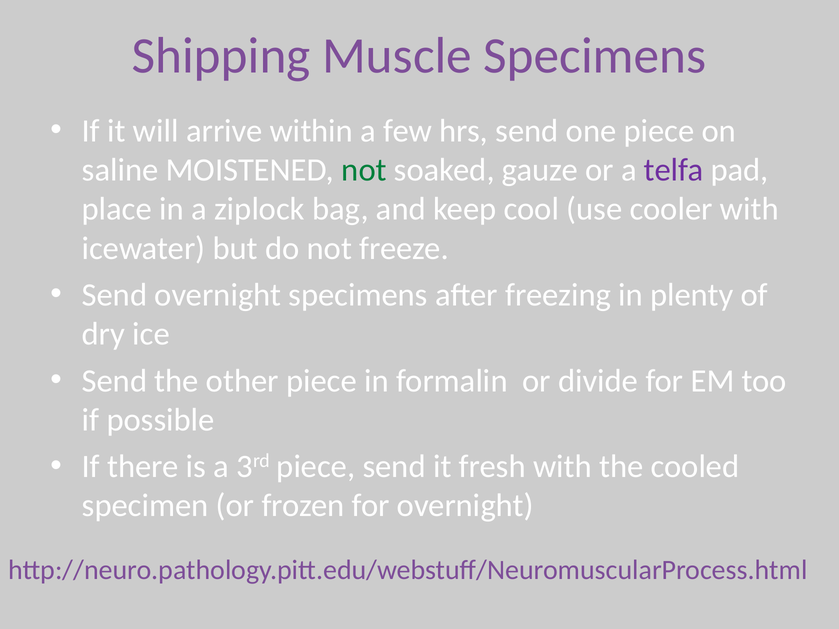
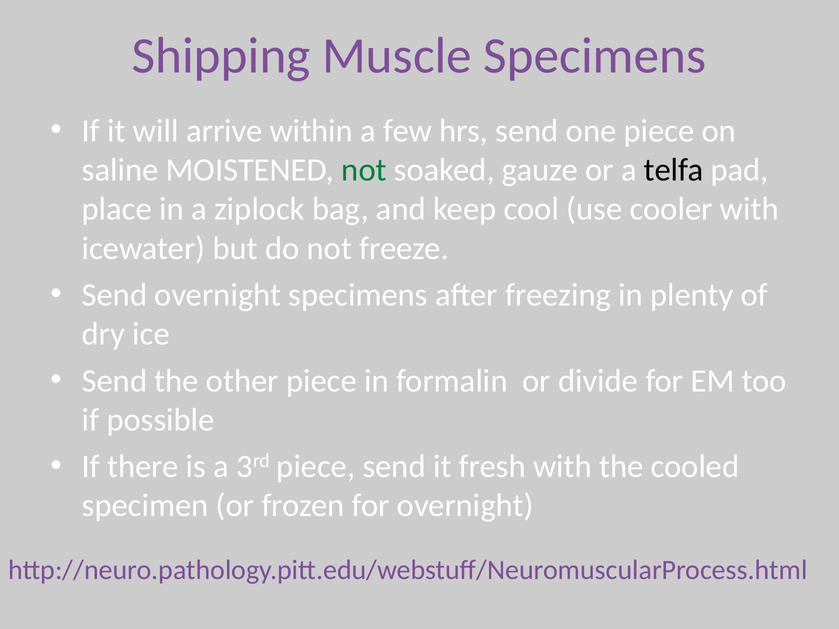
telfa colour: purple -> black (674, 170)
